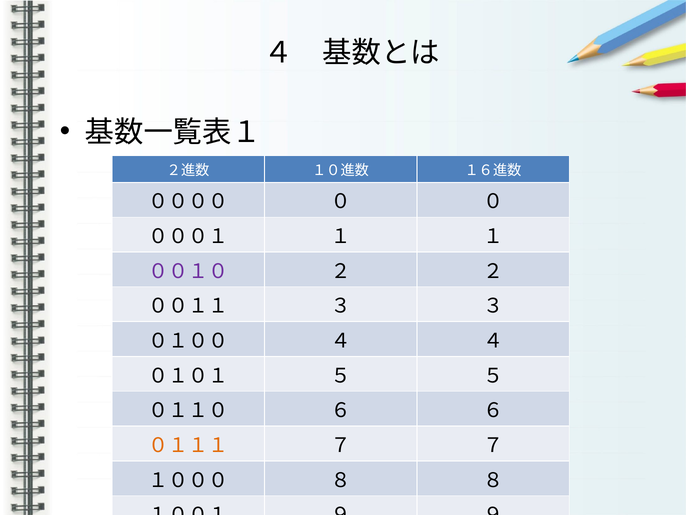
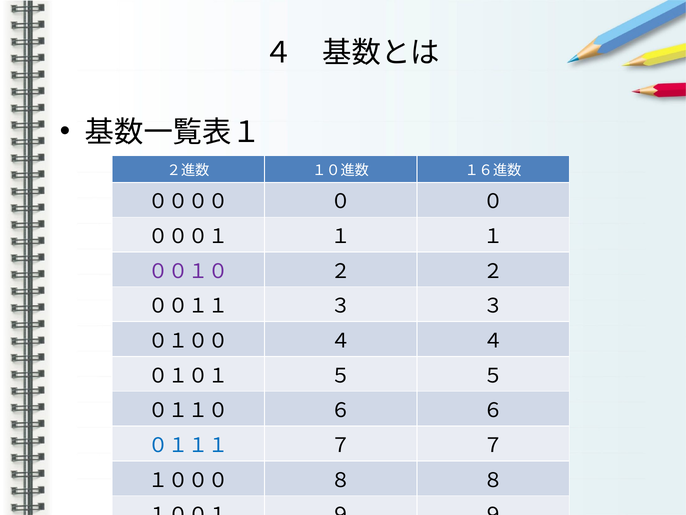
０１１１ colour: orange -> blue (188, 445)
